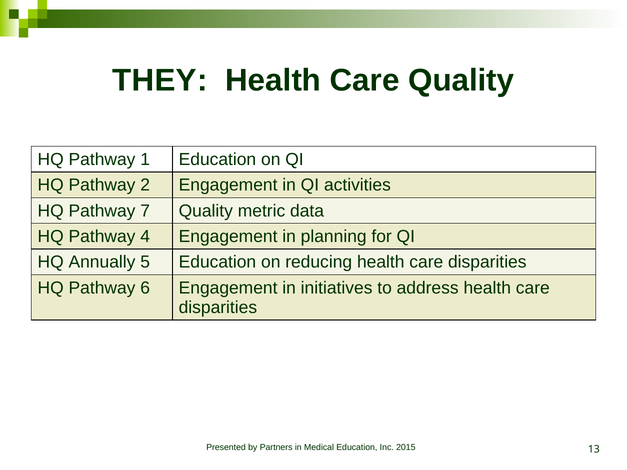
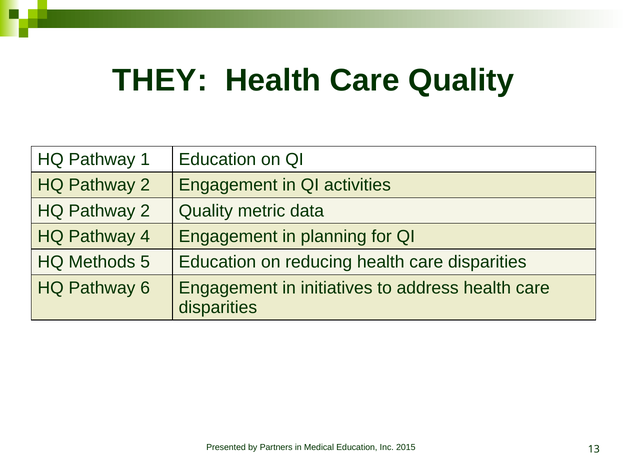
7: 7 -> 2 (145, 211)
Annually: Annually -> Methods (102, 262)
